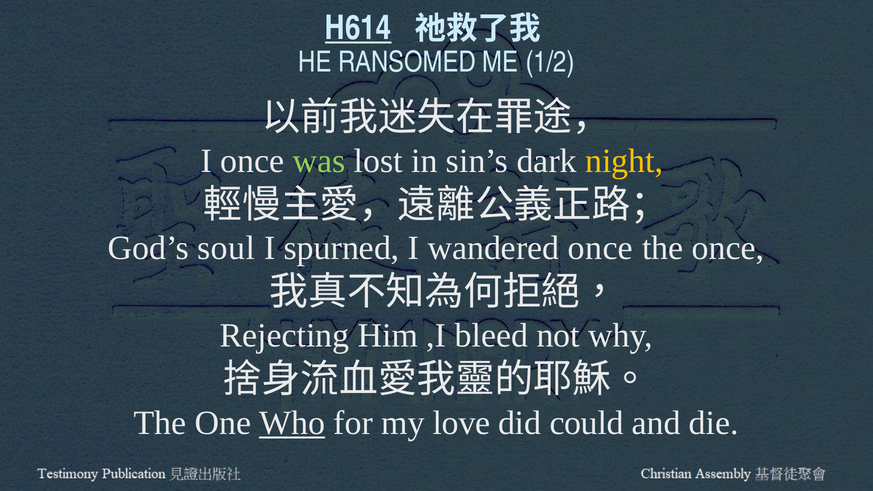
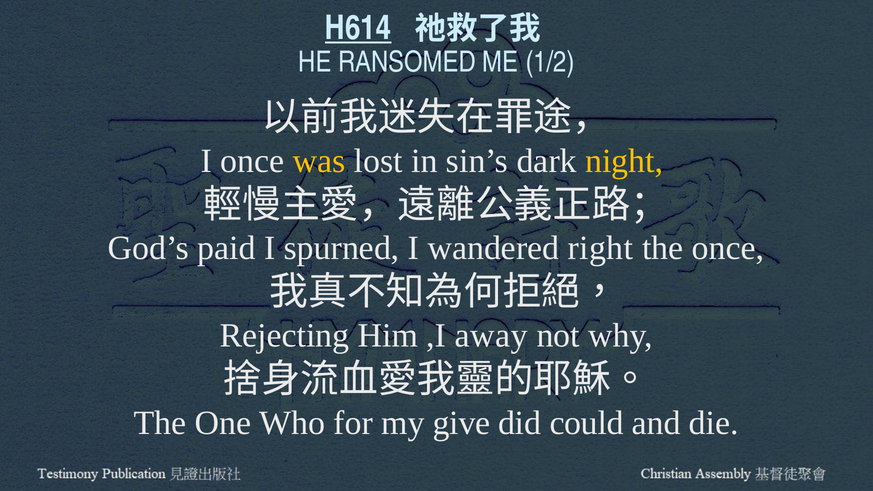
was colour: light green -> yellow (319, 161)
soul: soul -> paid (226, 248)
wandered once: once -> right (601, 248)
bleed: bleed -> away (491, 336)
Who underline: present -> none (292, 423)
love: love -> give (462, 423)
